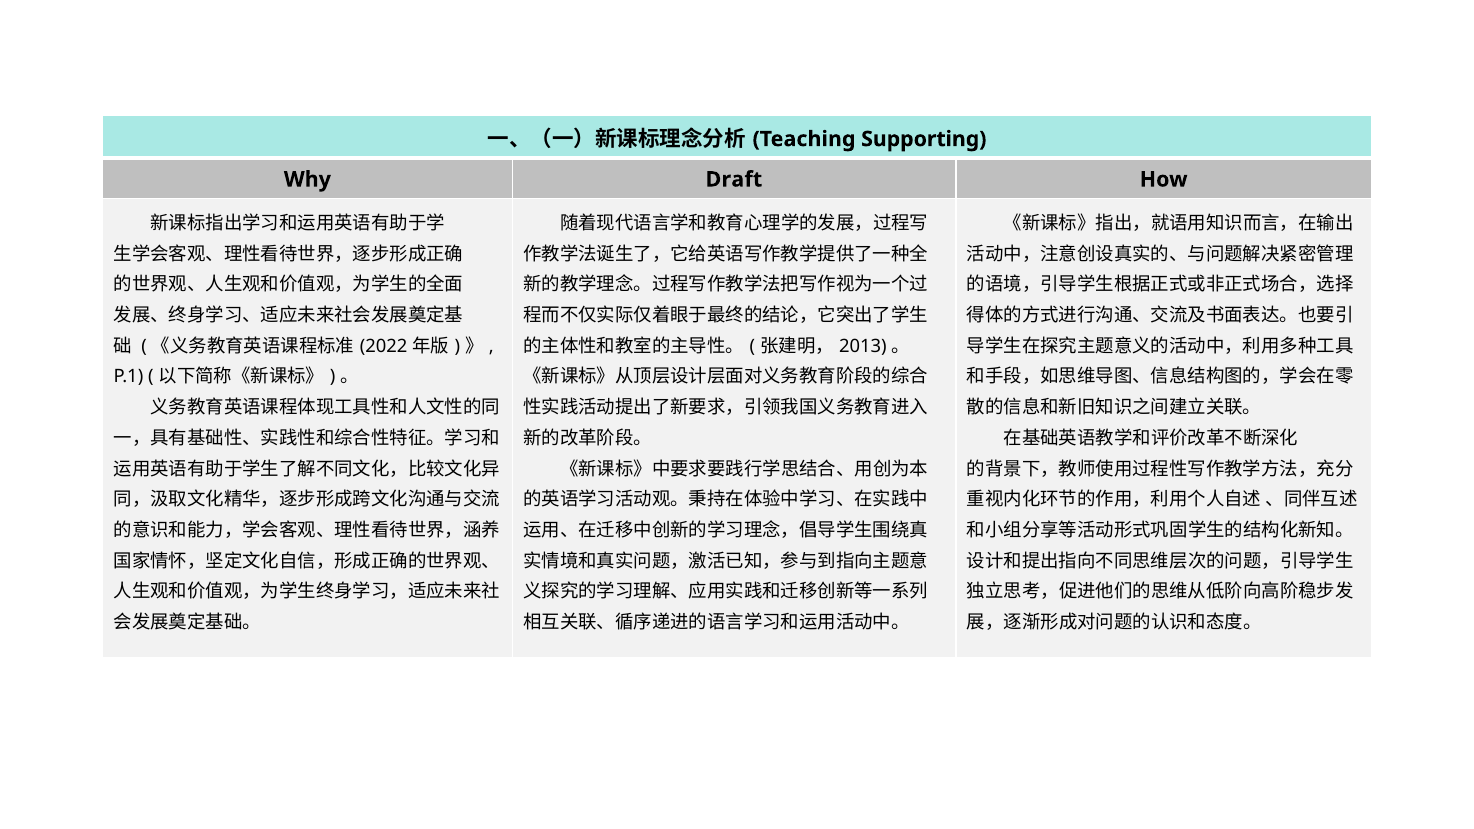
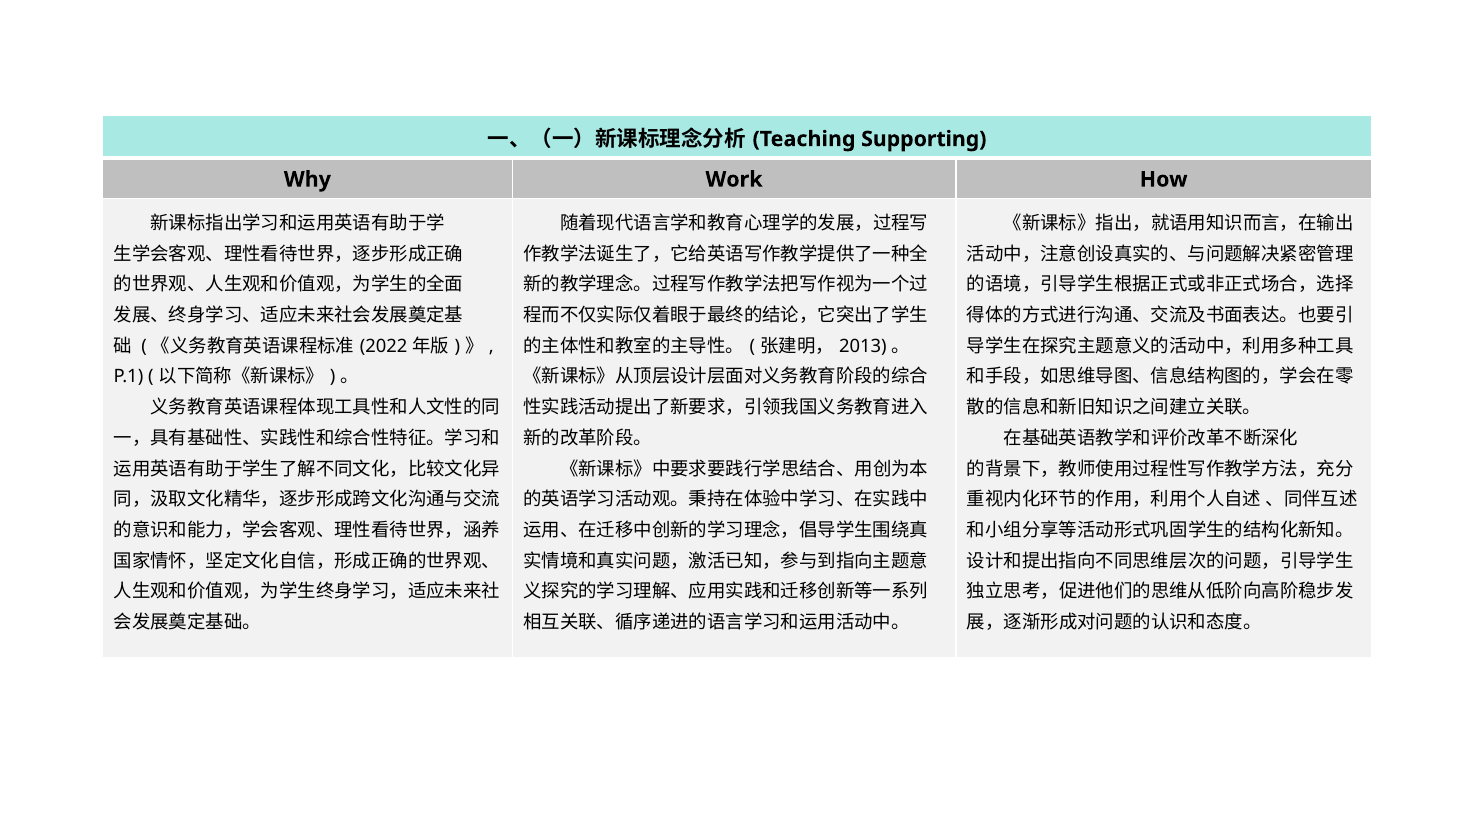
Draft: Draft -> Work (734, 179)
